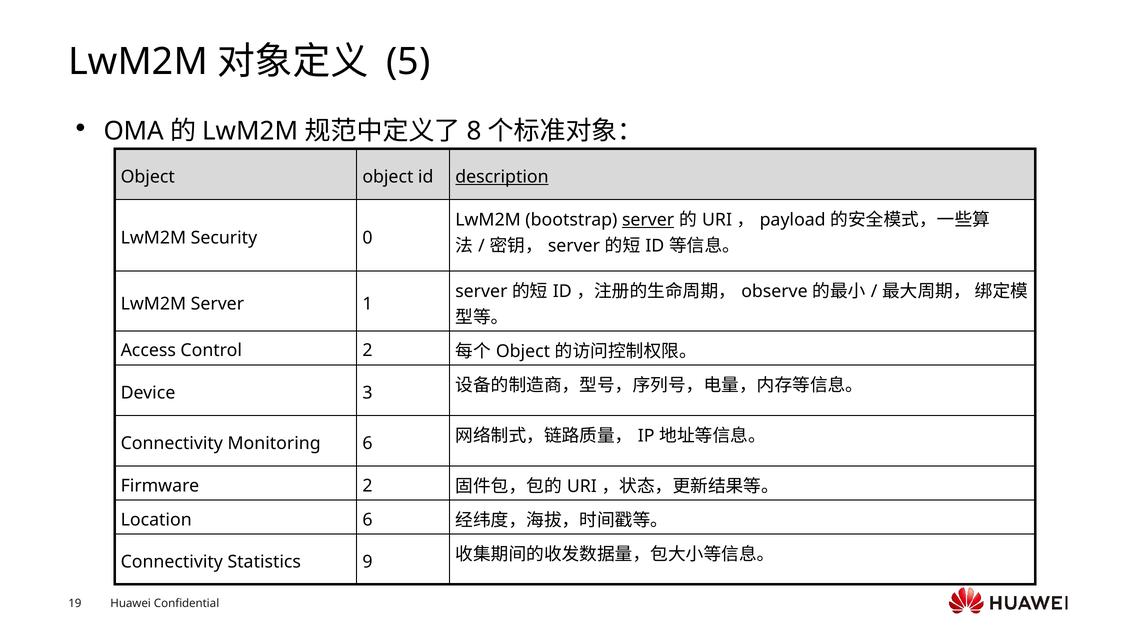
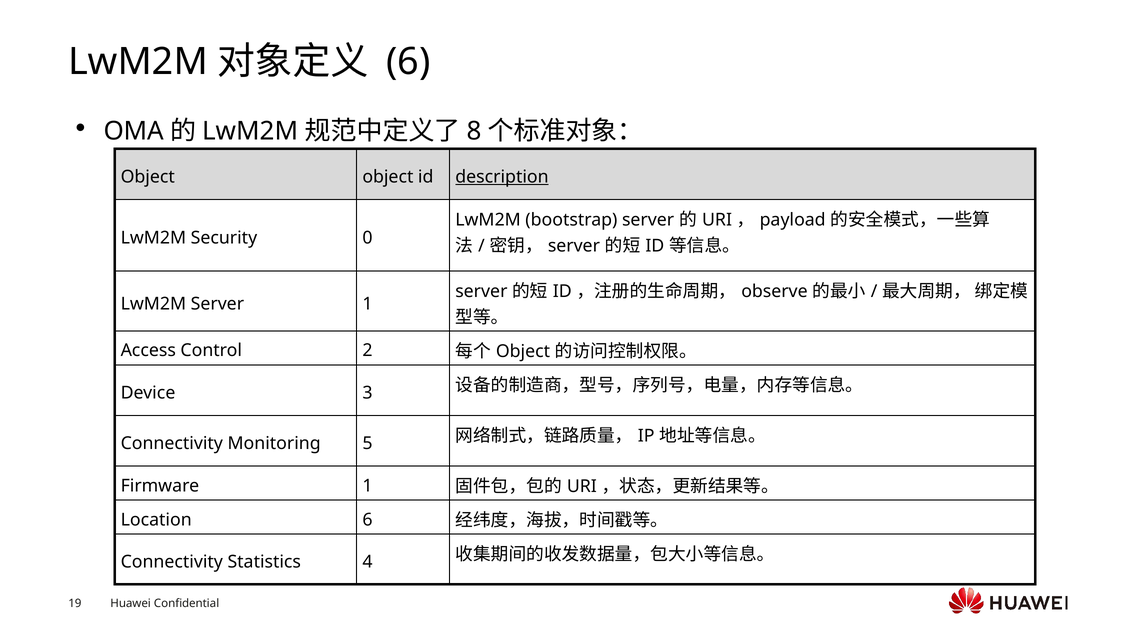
5: 5 -> 6 (408, 62)
server underline: present -> none (648, 220)
Monitoring 6: 6 -> 5 (367, 444)
Firmware 2: 2 -> 1 (367, 486)
9: 9 -> 4 (367, 562)
